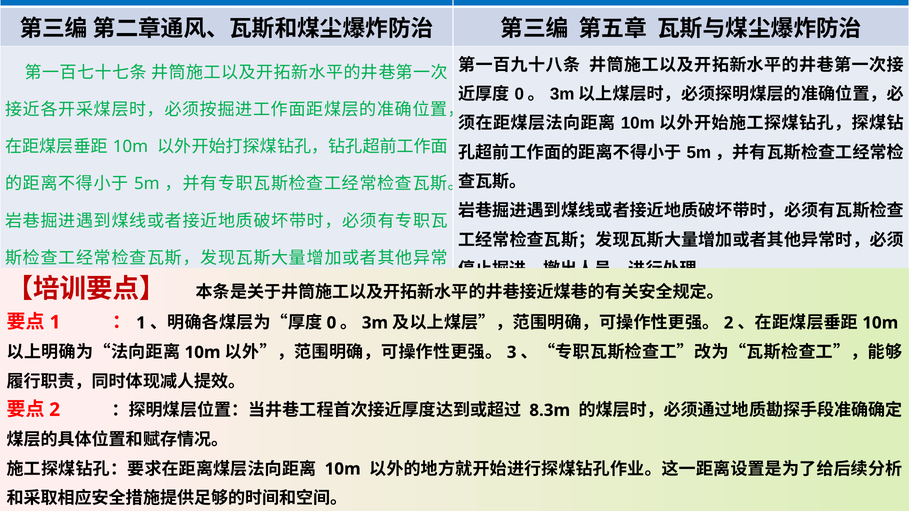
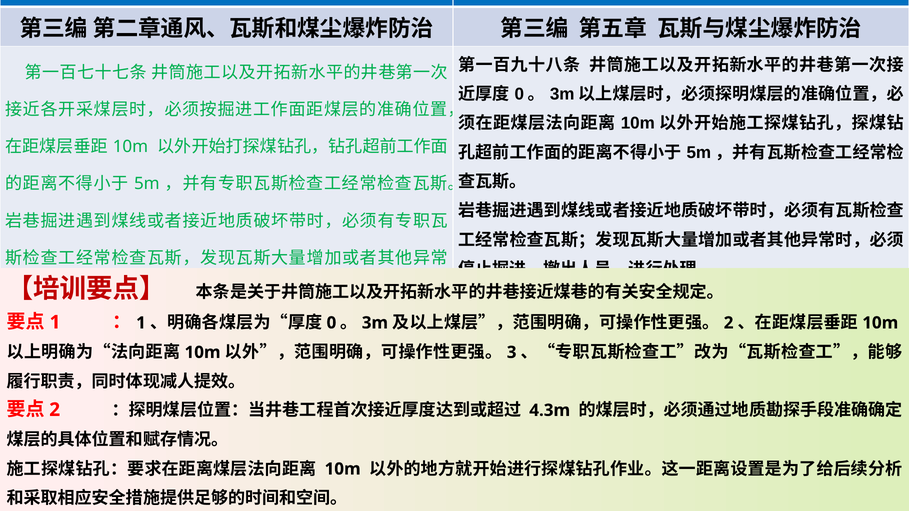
8.3m: 8.3m -> 4.3m (550, 410)
